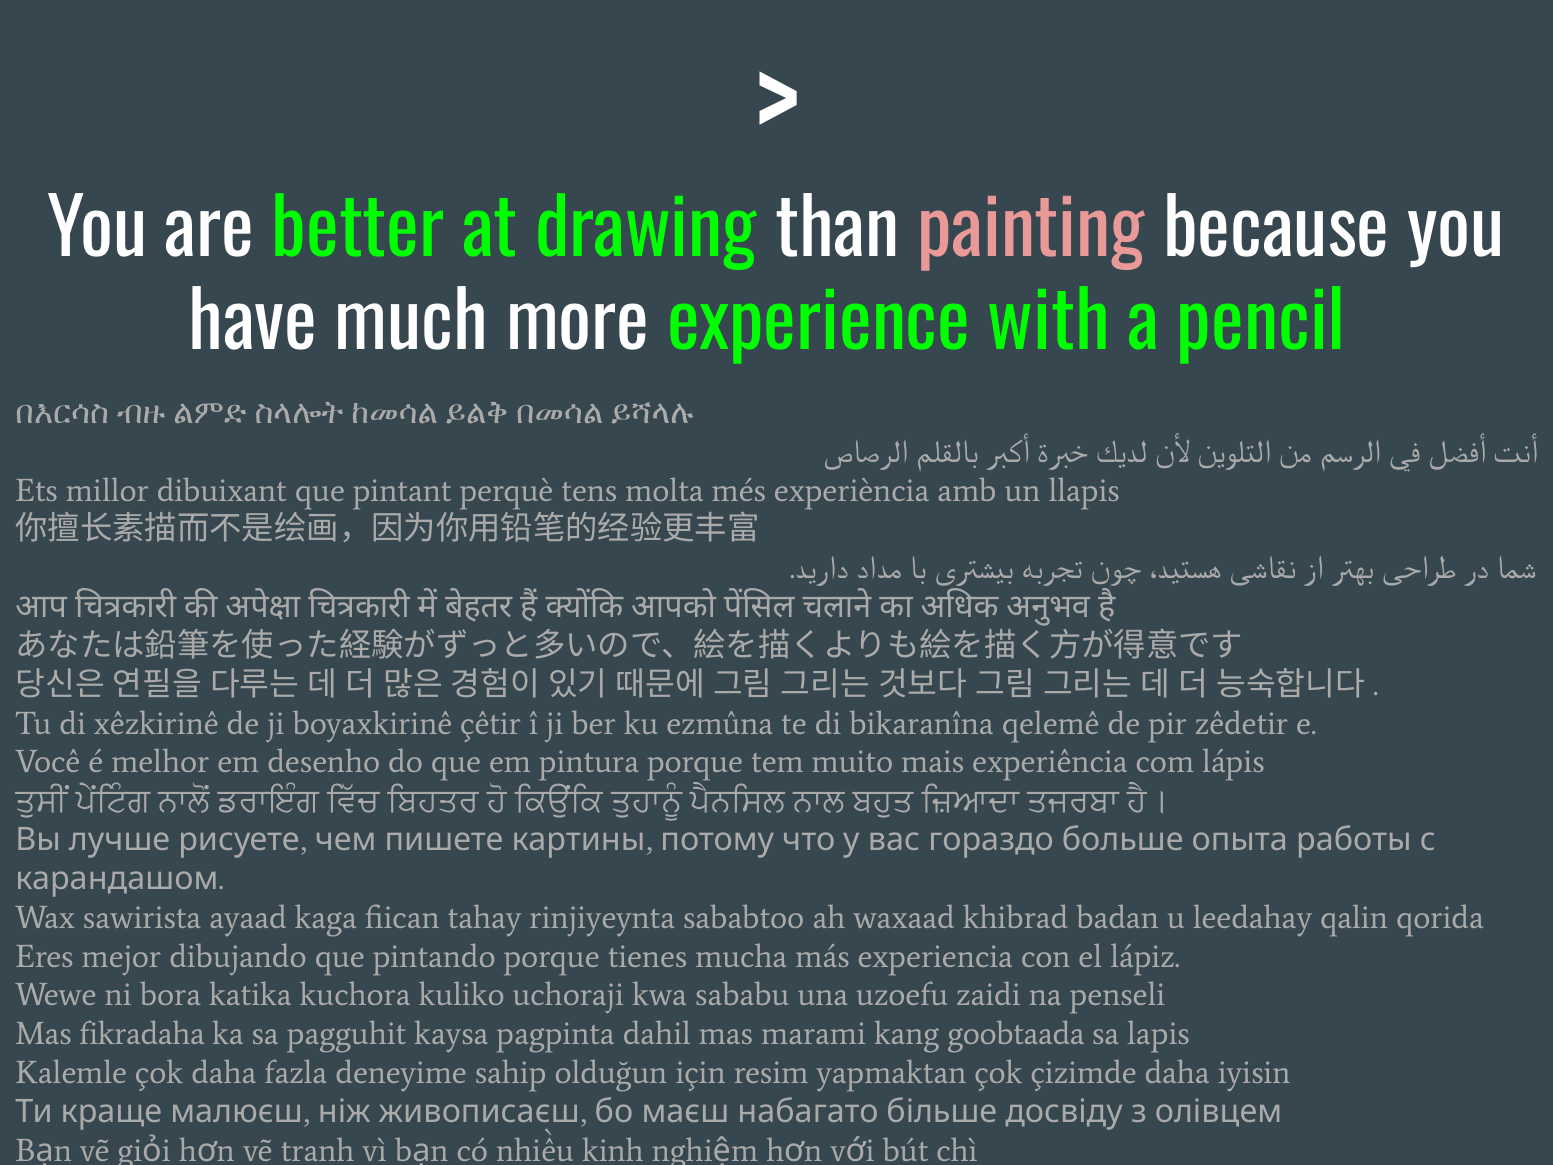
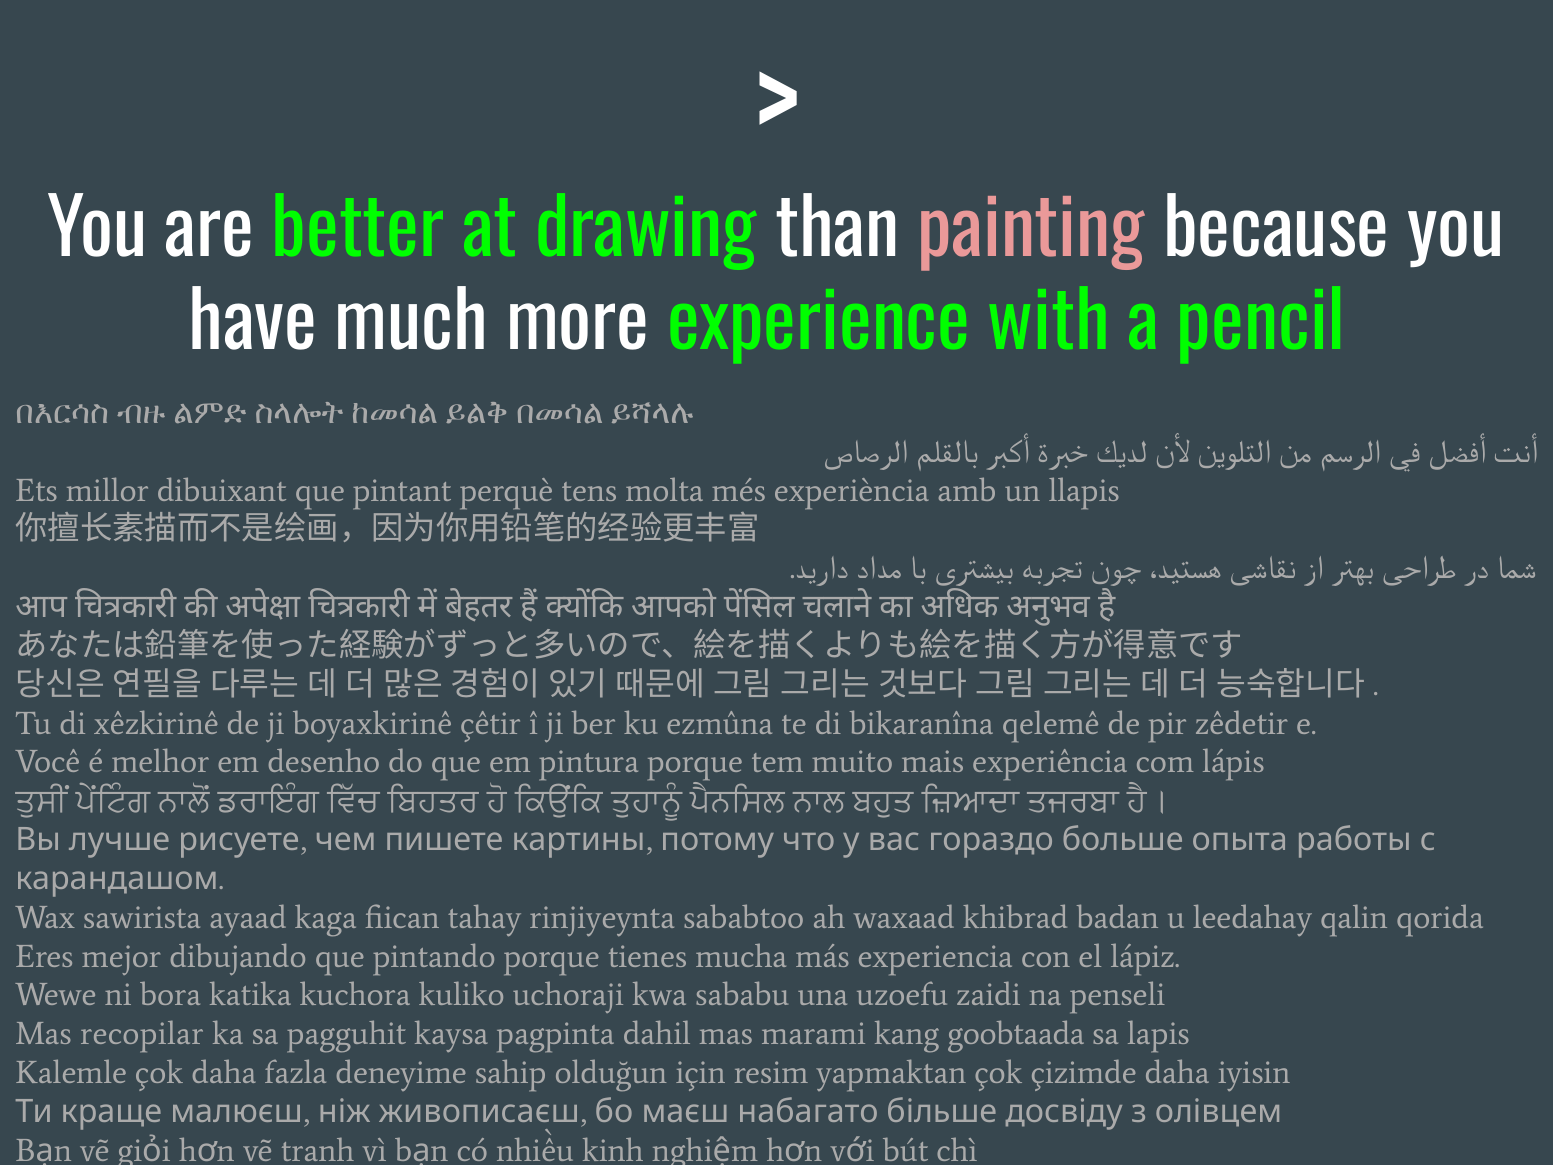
fikradaha: fikradaha -> recopilar (142, 1034)
